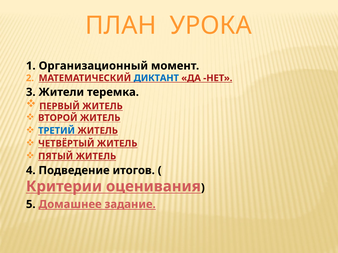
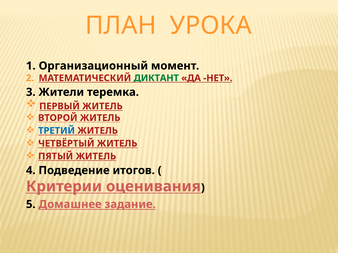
ДИКТАНТ colour: blue -> green (156, 78)
